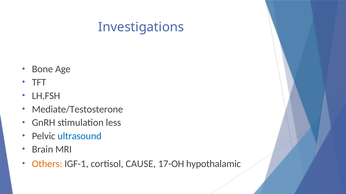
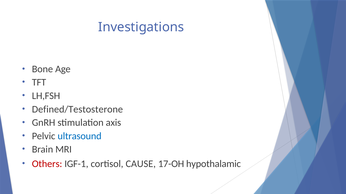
Mediate/Testosterone: Mediate/Testosterone -> Defined/Testosterone (77, 110)
less: less -> axis (113, 123)
Others colour: orange -> red (47, 164)
